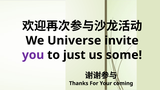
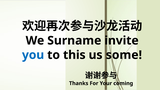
Universe: Universe -> Surname (74, 41)
you colour: purple -> blue (33, 55)
just: just -> this (74, 55)
